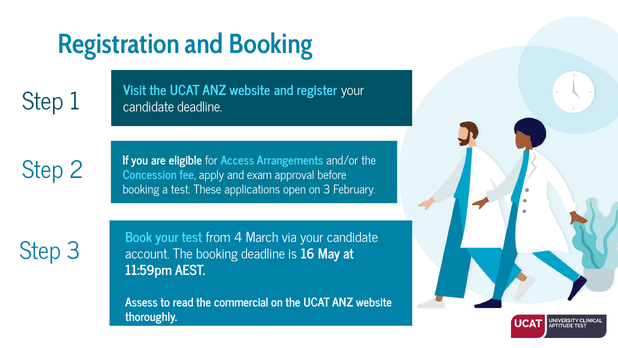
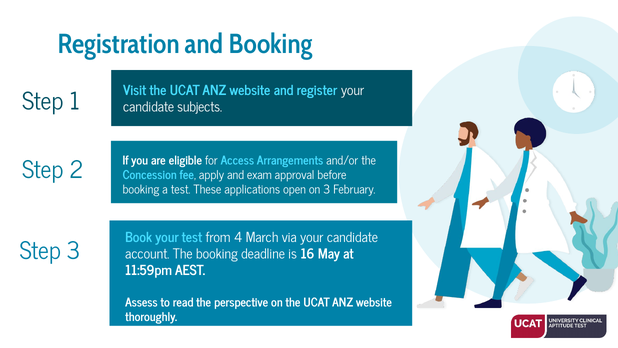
candidate deadline: deadline -> subjects (200, 107)
commercial: commercial -> perspective (241, 302)
